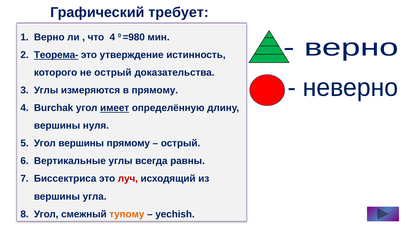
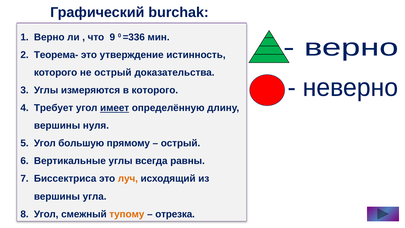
требует: требует -> burchak (179, 12)
что 4: 4 -> 9 (112, 37)
=980: =980 -> =336 (134, 37)
Теорема- underline: present -> none (56, 55)
в прямому: прямому -> которого (155, 90)
Burchak: Burchak -> Требует (54, 108)
Угол вершины: вершины -> большую (81, 143)
луч colour: red -> orange (128, 179)
yechish: yechish -> отрезка (175, 214)
